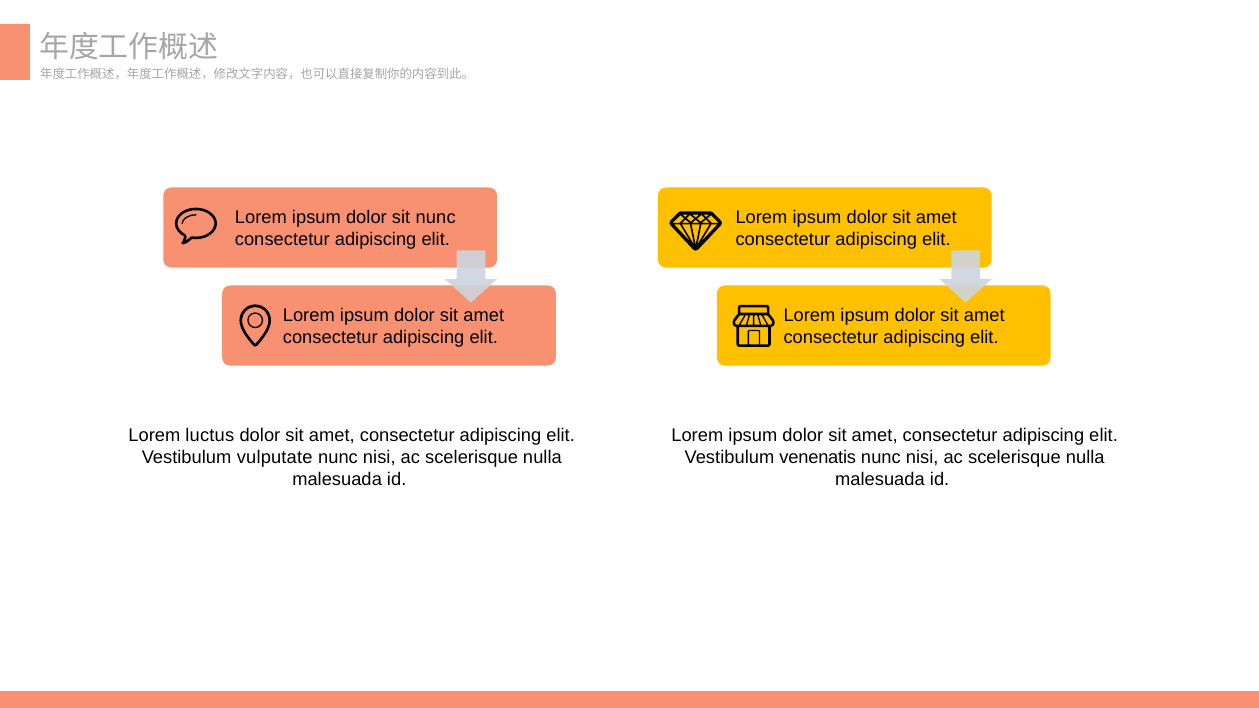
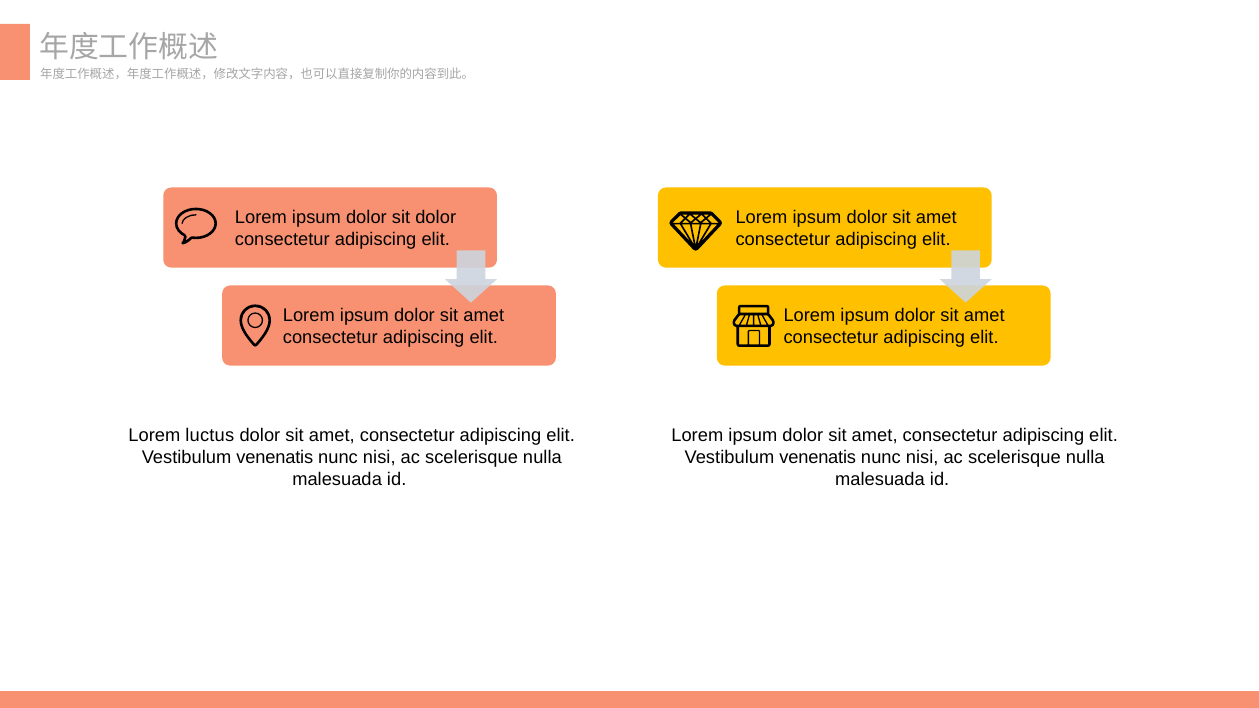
sit nunc: nunc -> dolor (436, 217)
vulputate: vulputate -> venenatis (275, 458)
